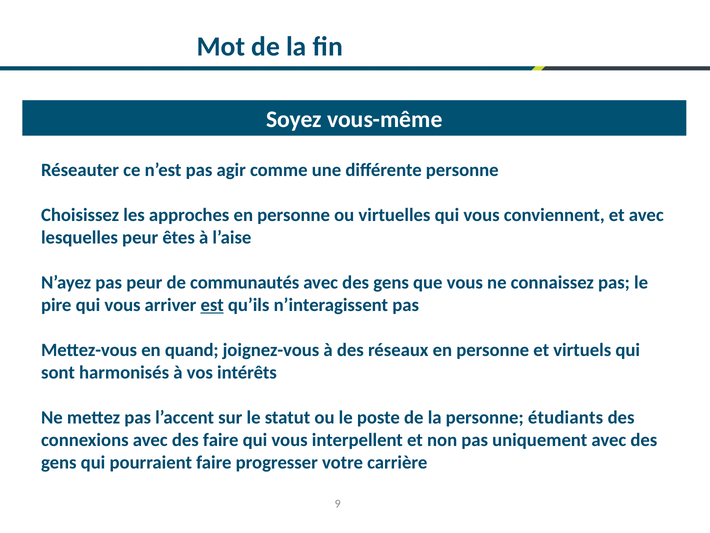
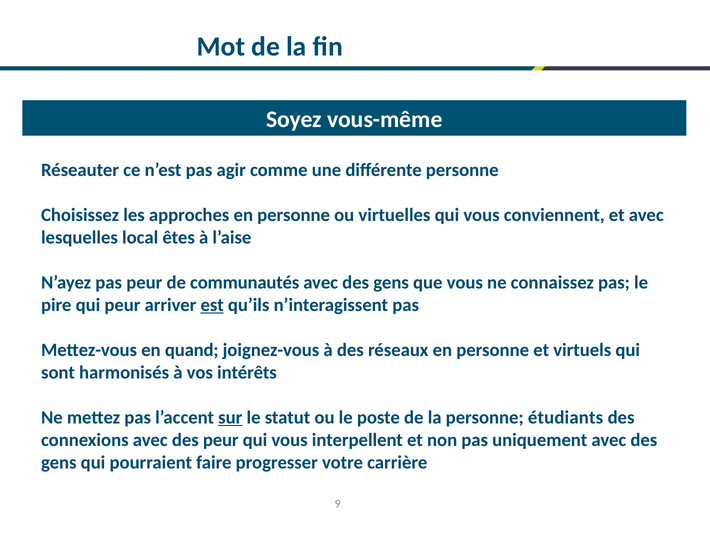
lesquelles peur: peur -> local (140, 237)
pire qui vous: vous -> peur (122, 305)
sur underline: none -> present (230, 417)
des faire: faire -> peur (221, 439)
